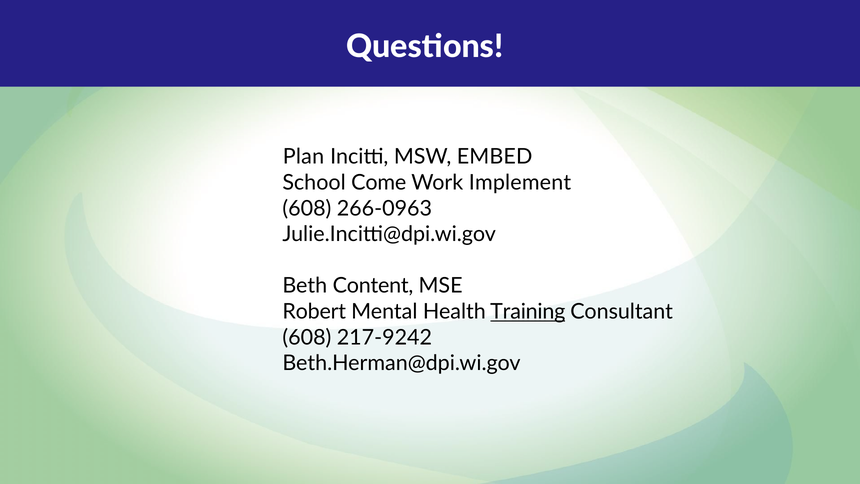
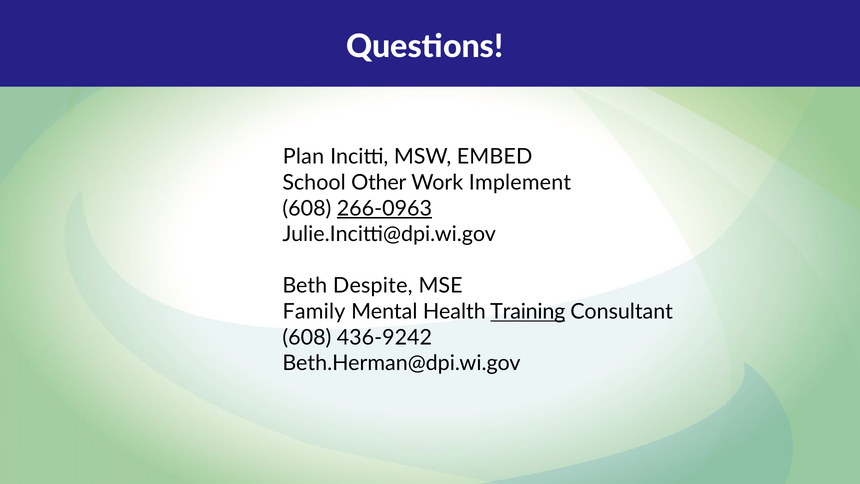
Come: Come -> Other (379, 183)
266-0963 underline: none -> present (384, 208)
Content: Content -> Despite (373, 286)
Robert: Robert -> Family (314, 312)
217-9242: 217-9242 -> 436-9242 (384, 337)
